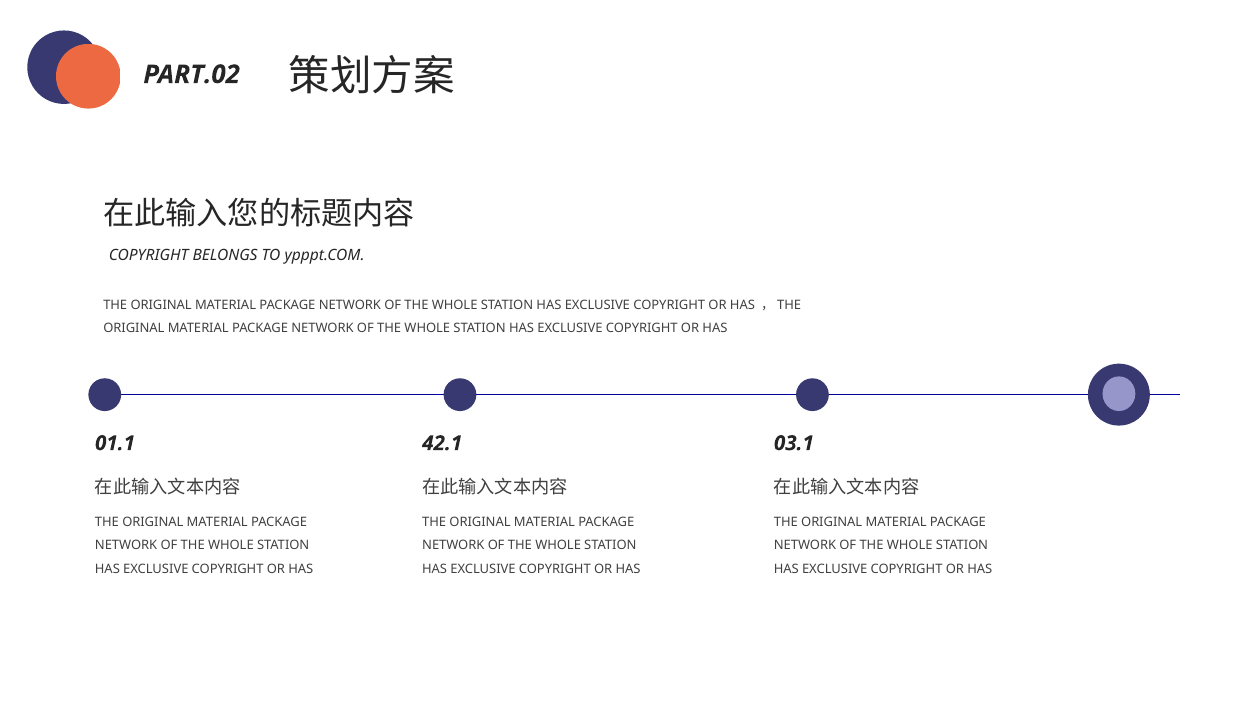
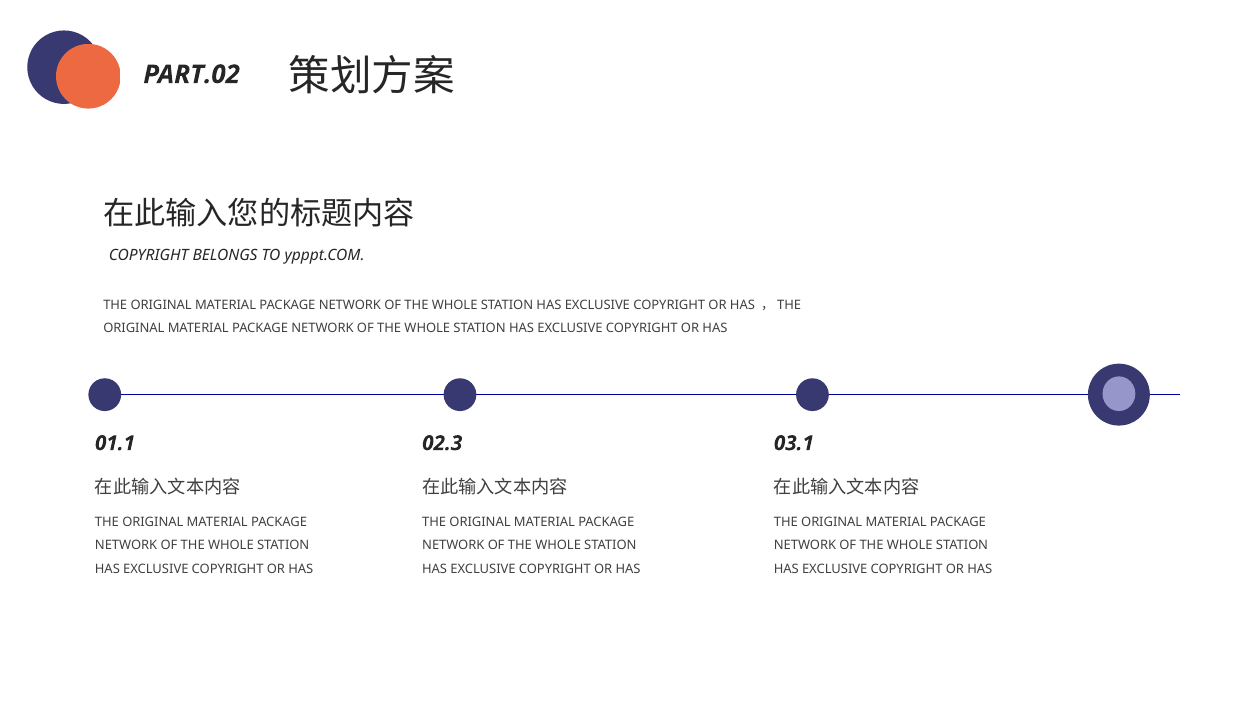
42.1: 42.1 -> 02.3 (442, 443)
